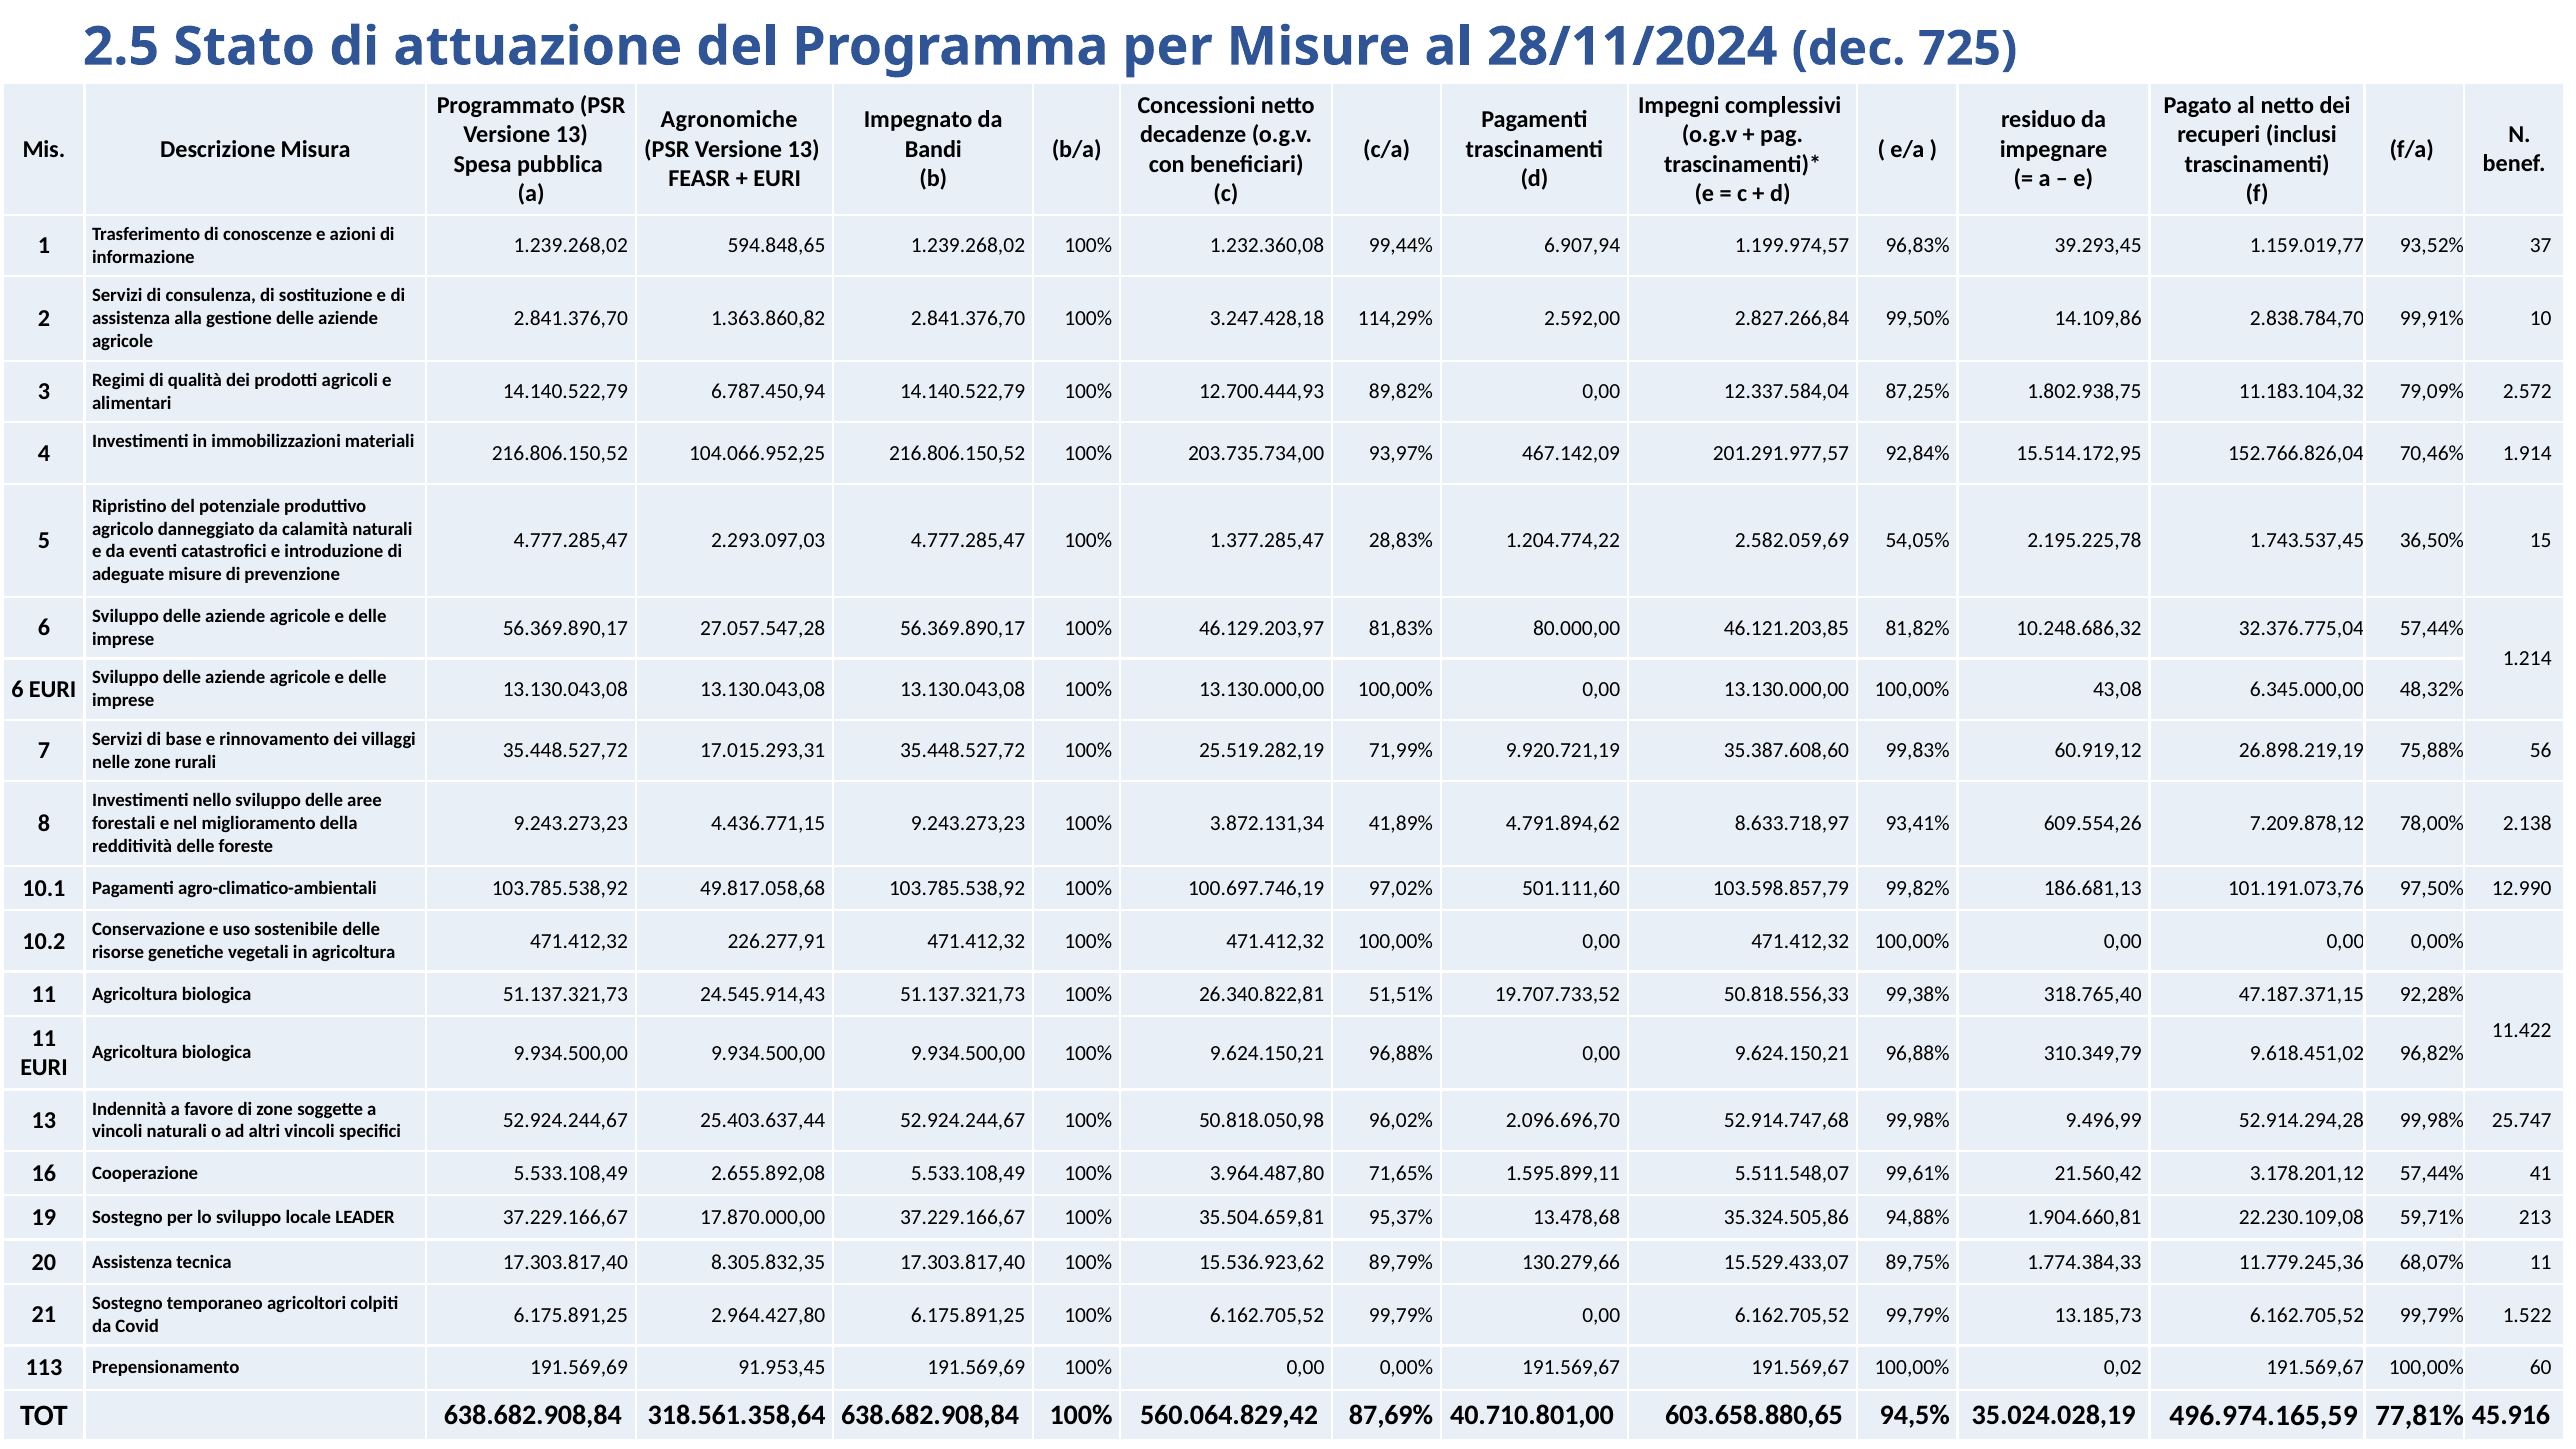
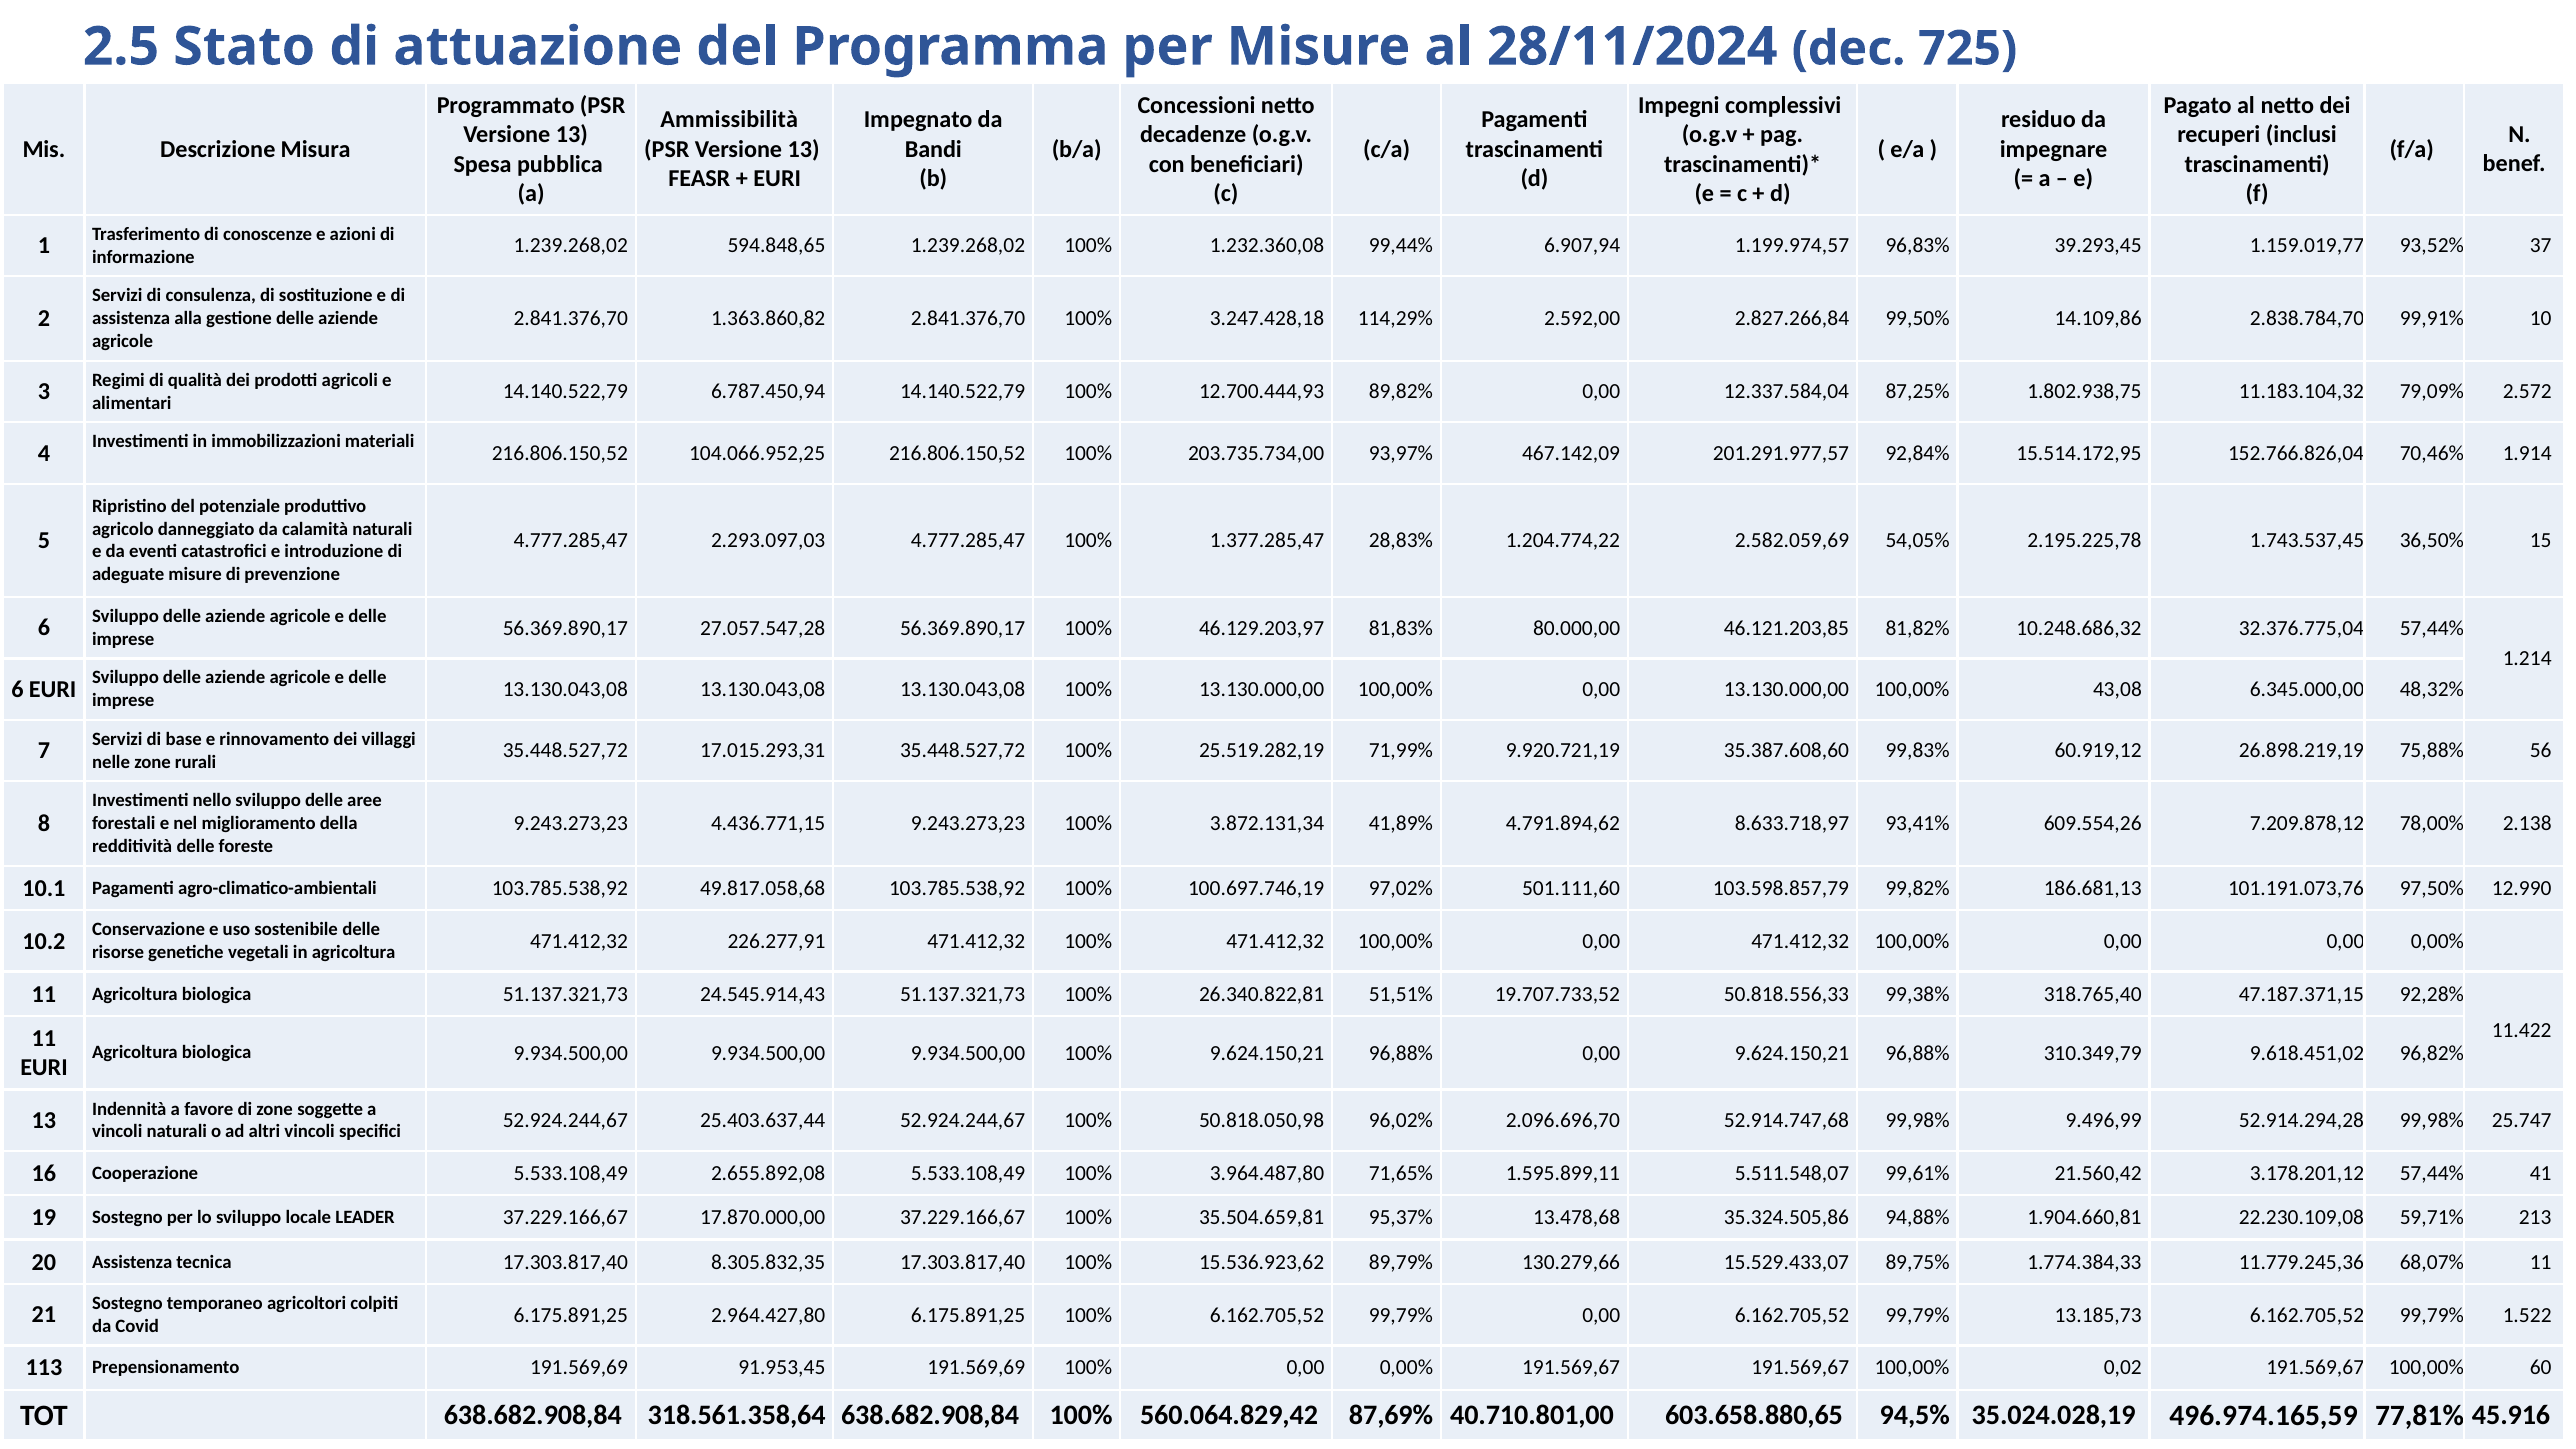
Agronomiche: Agronomiche -> Ammissibilità (729, 120)
